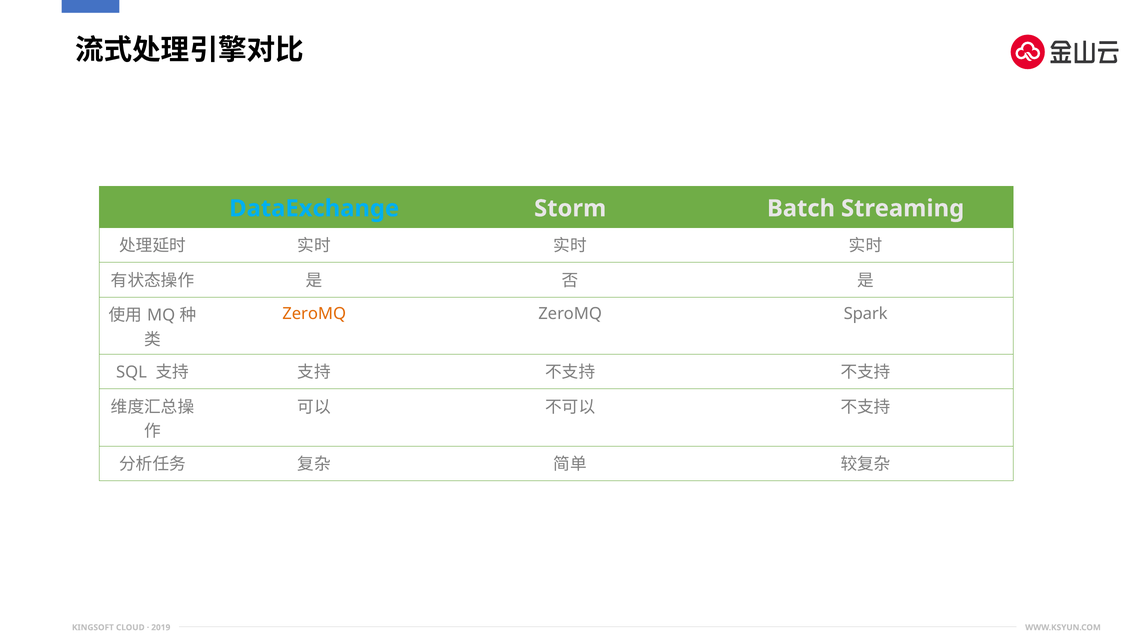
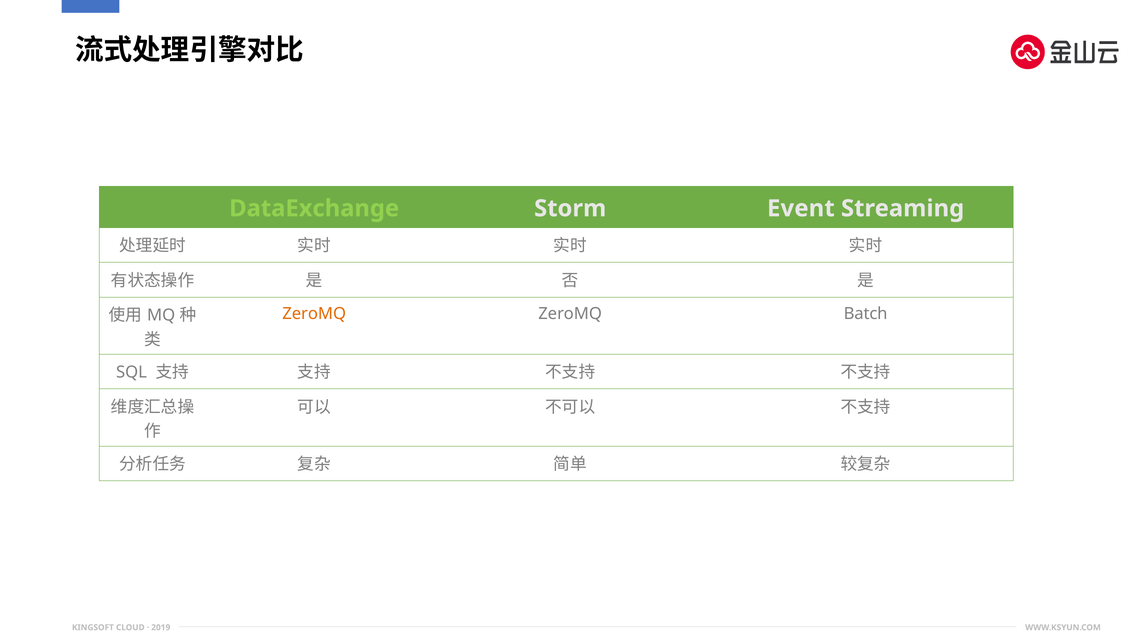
DataExchange colour: light blue -> light green (314, 208)
Batch: Batch -> Event (801, 208)
Spark: Spark -> Batch (866, 314)
